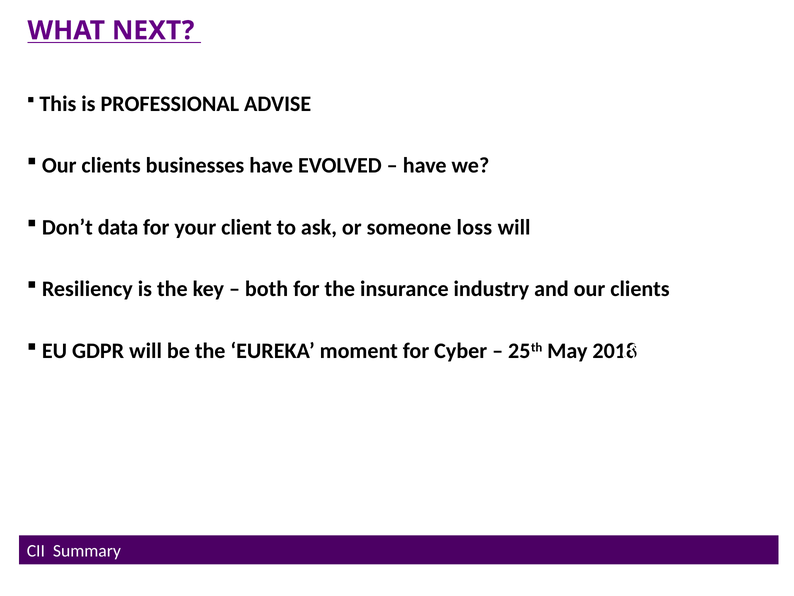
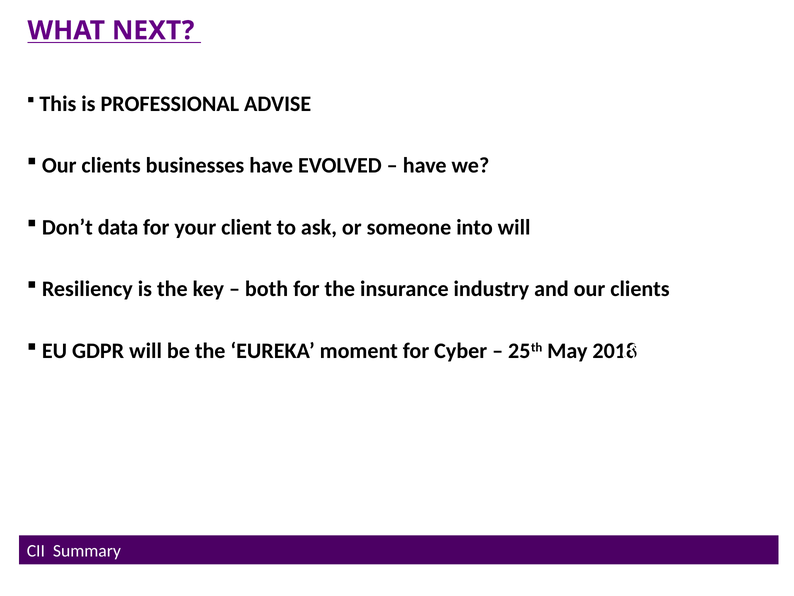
loss: loss -> into (475, 227)
